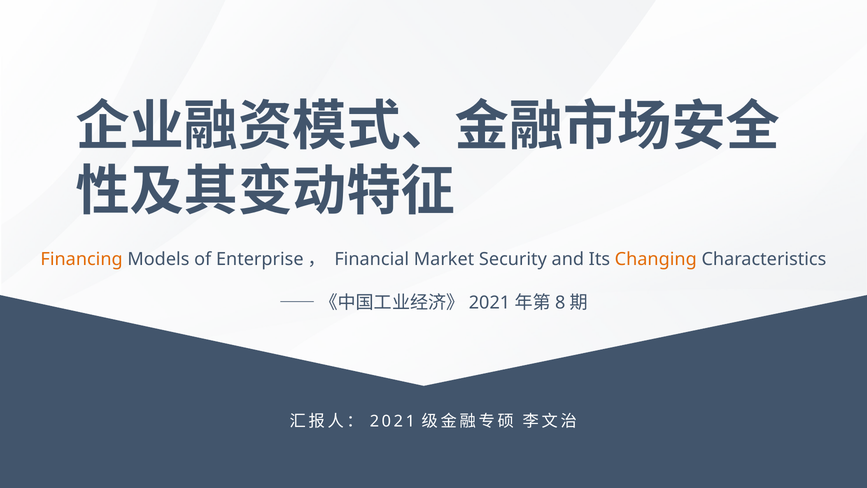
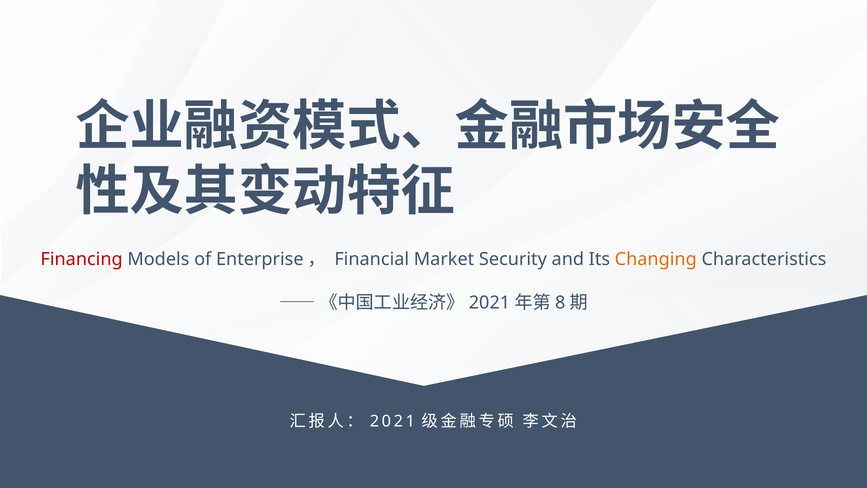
Financing colour: orange -> red (82, 259)
